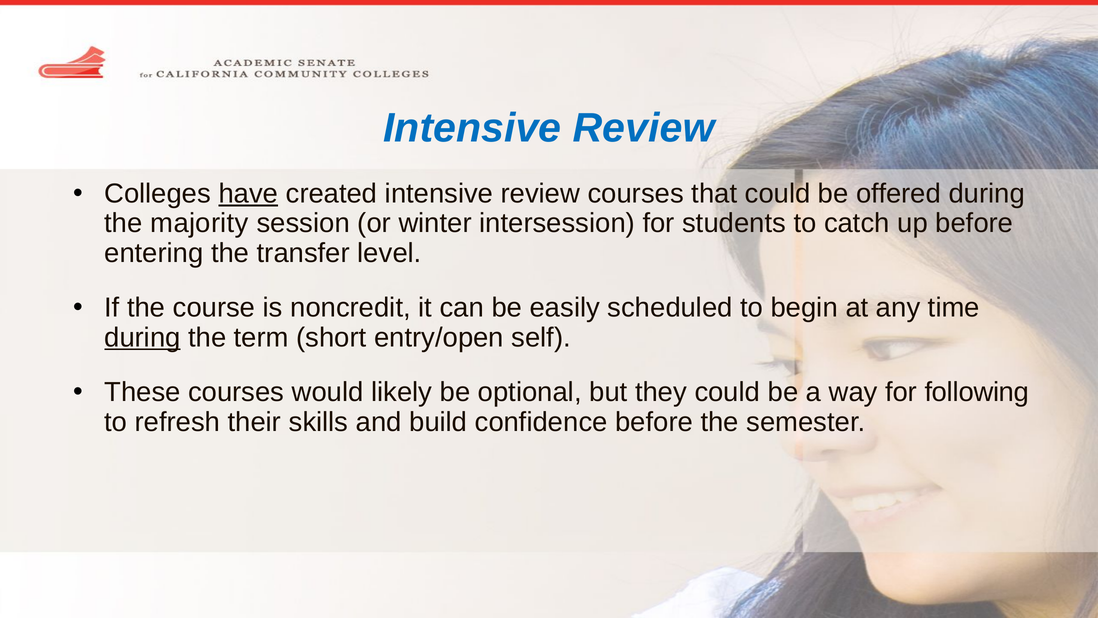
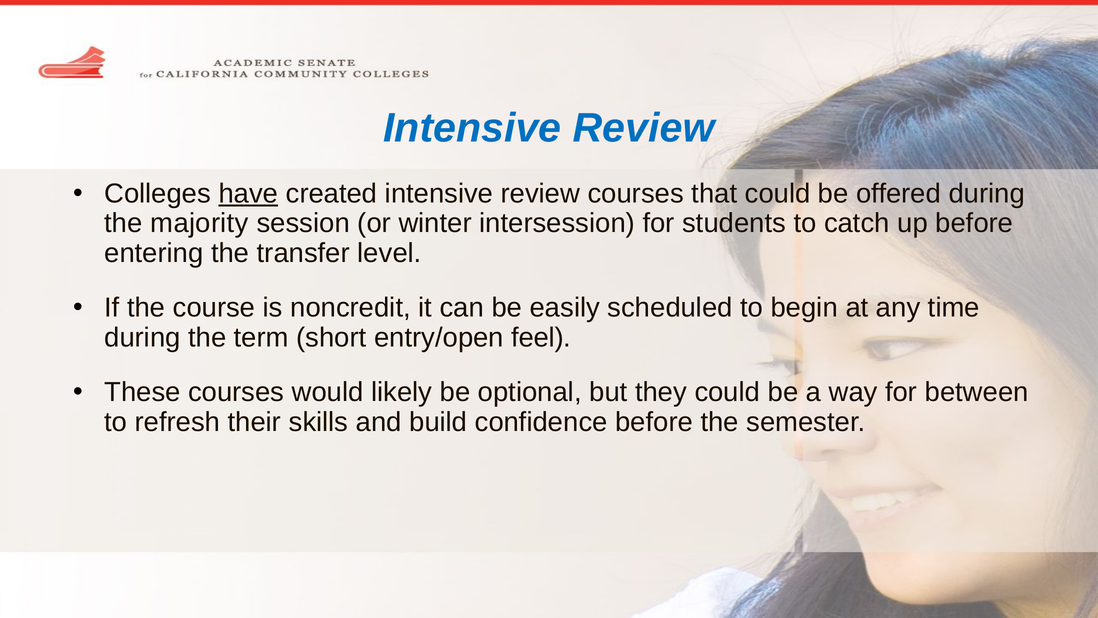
during underline: present -> none (142, 337)
self: self -> feel (541, 337)
following: following -> between (977, 392)
